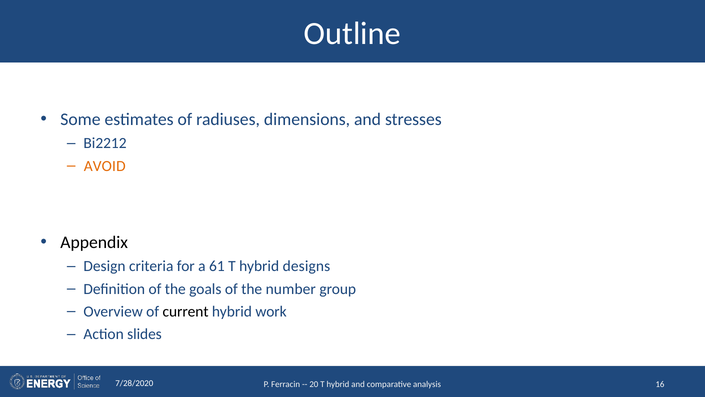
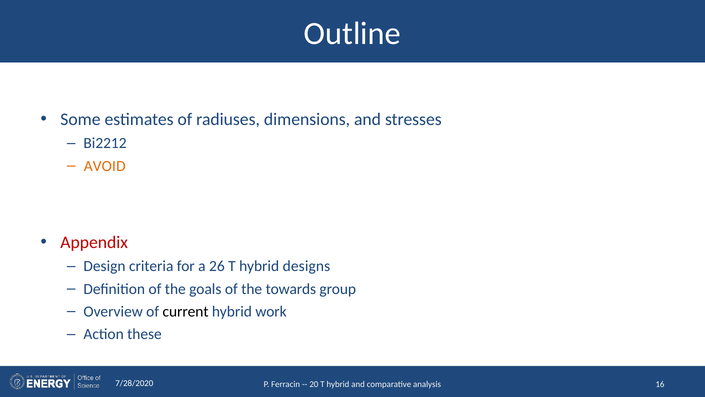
Appendix colour: black -> red (94, 242)
61: 61 -> 26 (217, 266)
number: number -> towards (291, 289)
slides: slides -> these (144, 334)
